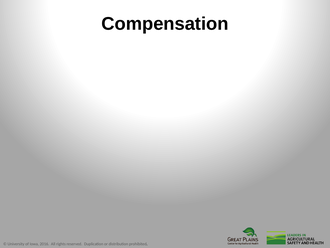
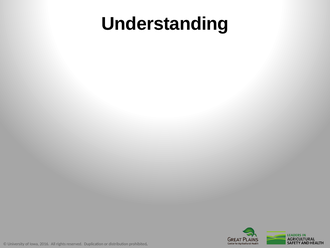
Compensation: Compensation -> Understanding (165, 24)
